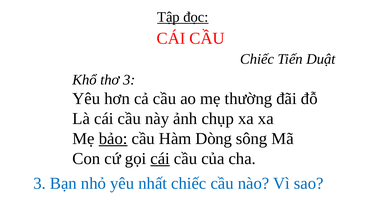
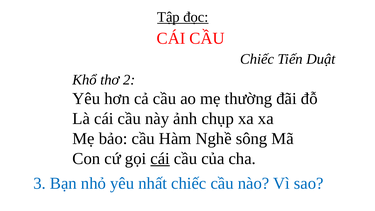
thơ 3: 3 -> 2 (129, 80)
bảo underline: present -> none (113, 139)
Dòng: Dòng -> Nghề (214, 139)
